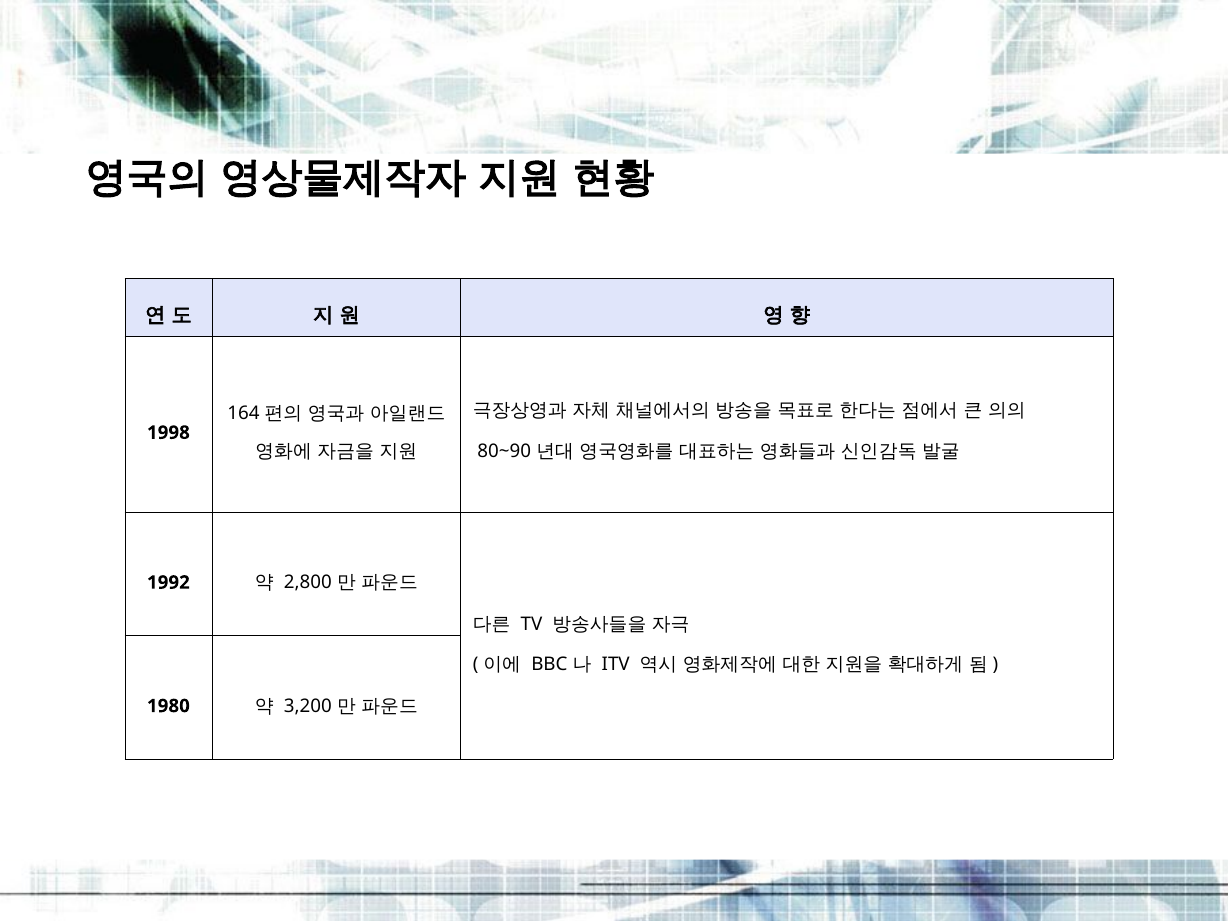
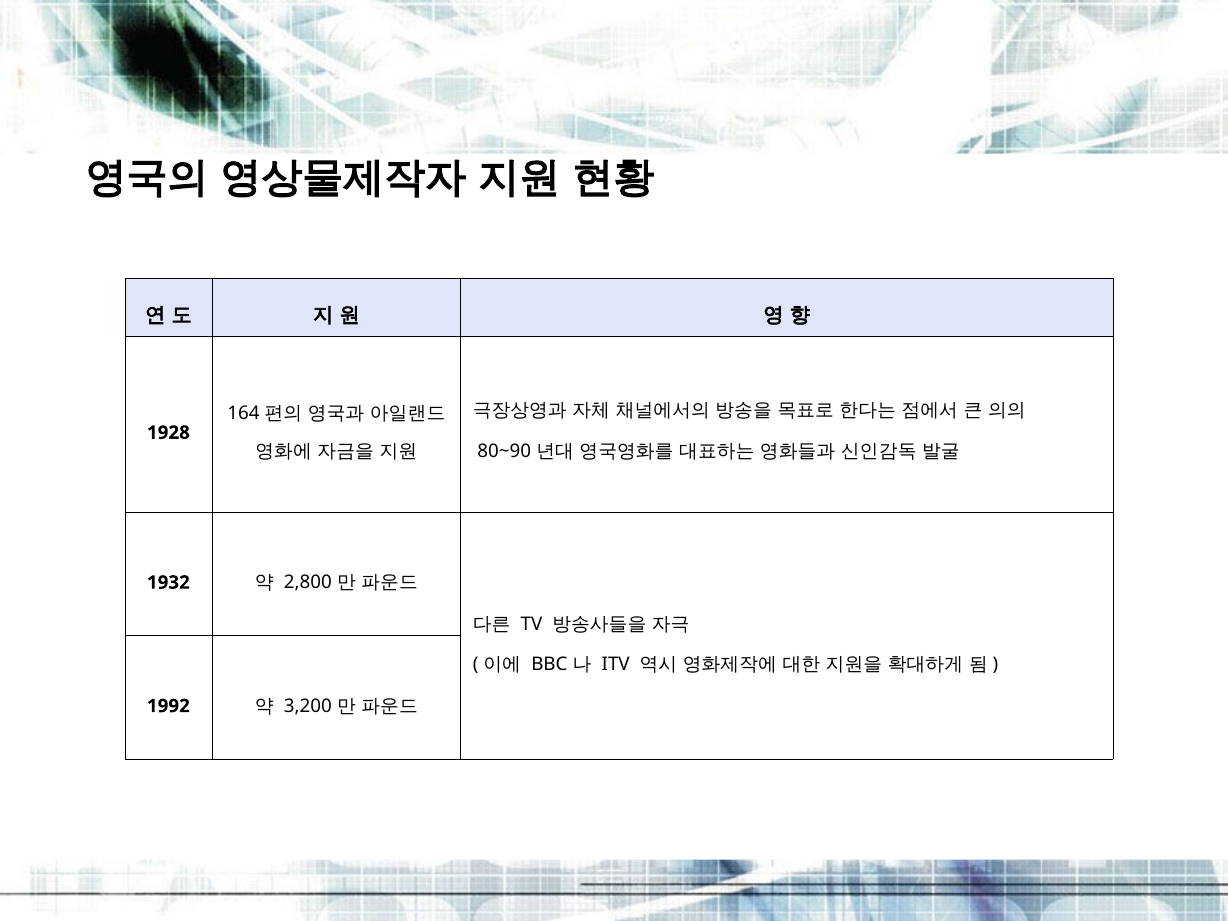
1998: 1998 -> 1928 (168, 433)
1992: 1992 -> 1932 (168, 583)
1980: 1980 -> 1992 (168, 706)
